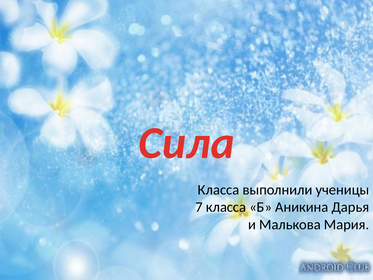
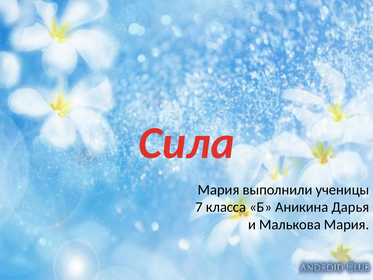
Класса: Класса -> Мария (219, 190)
